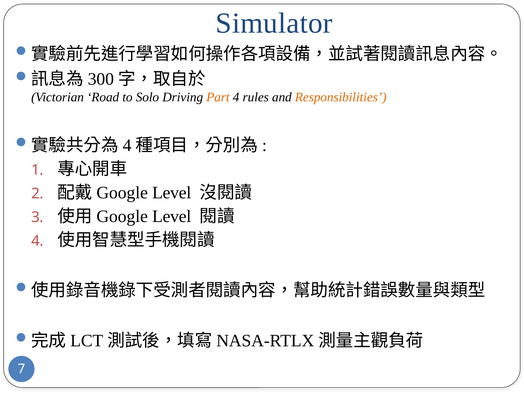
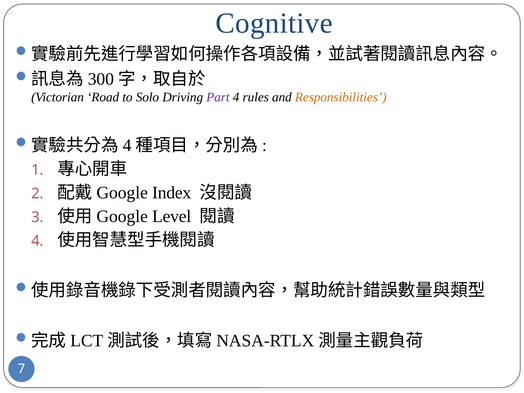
Simulator: Simulator -> Cognitive (274, 23)
Part colour: orange -> purple (218, 97)
Level: Level -> Index (172, 193)
